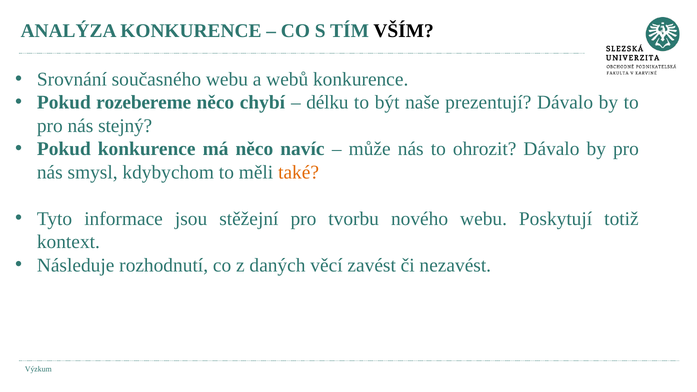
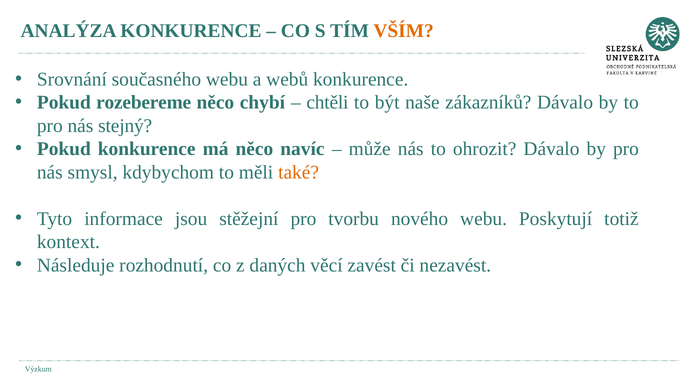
VŠÍM colour: black -> orange (404, 31)
délku: délku -> chtěli (327, 103)
prezentují: prezentují -> zákazníků (488, 103)
